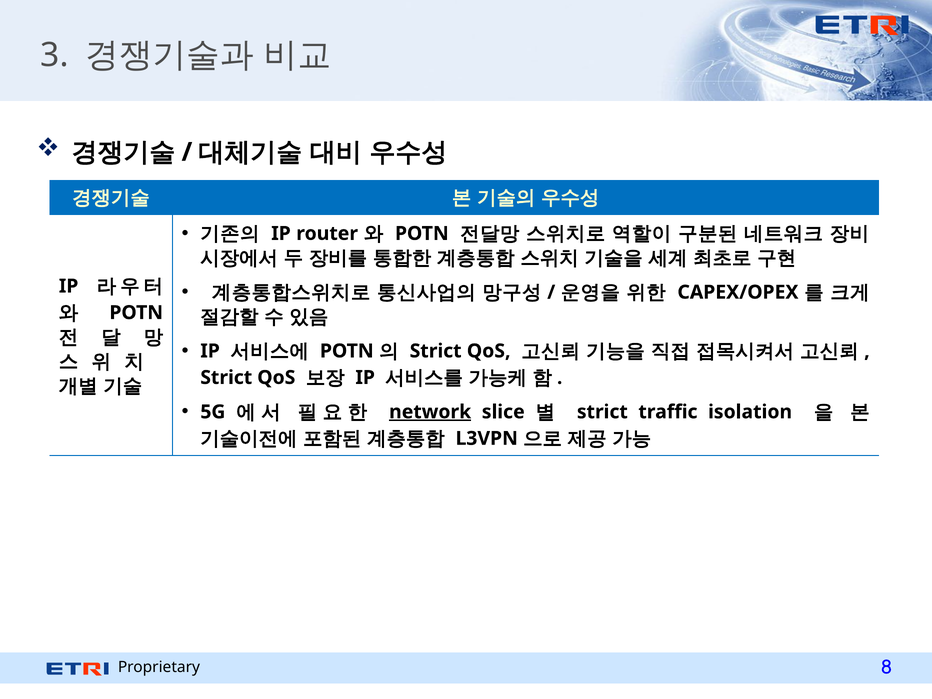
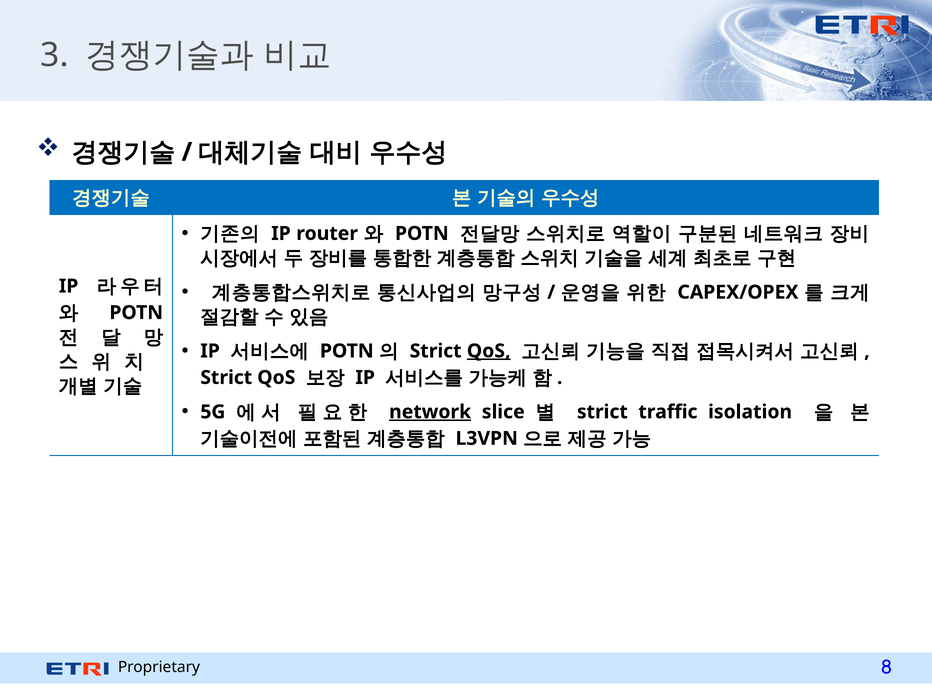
QoS underline: none -> present (489, 351)
